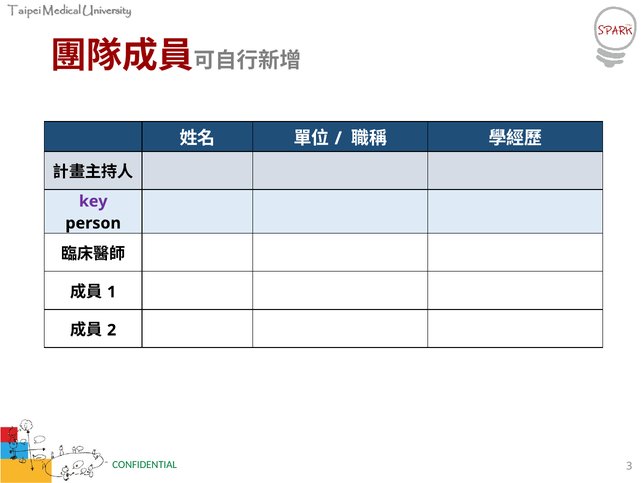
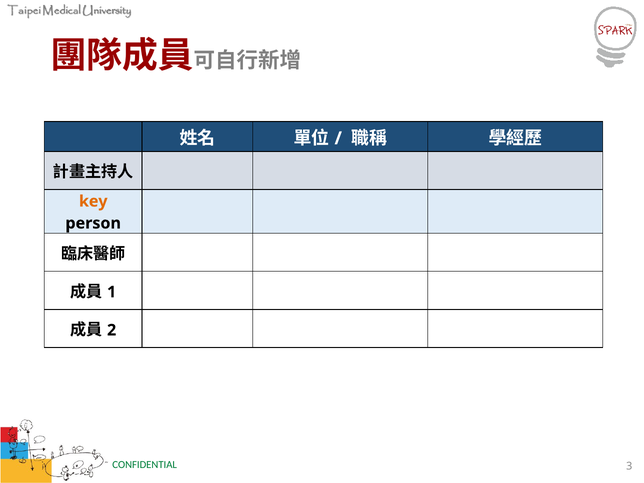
key colour: purple -> orange (93, 201)
